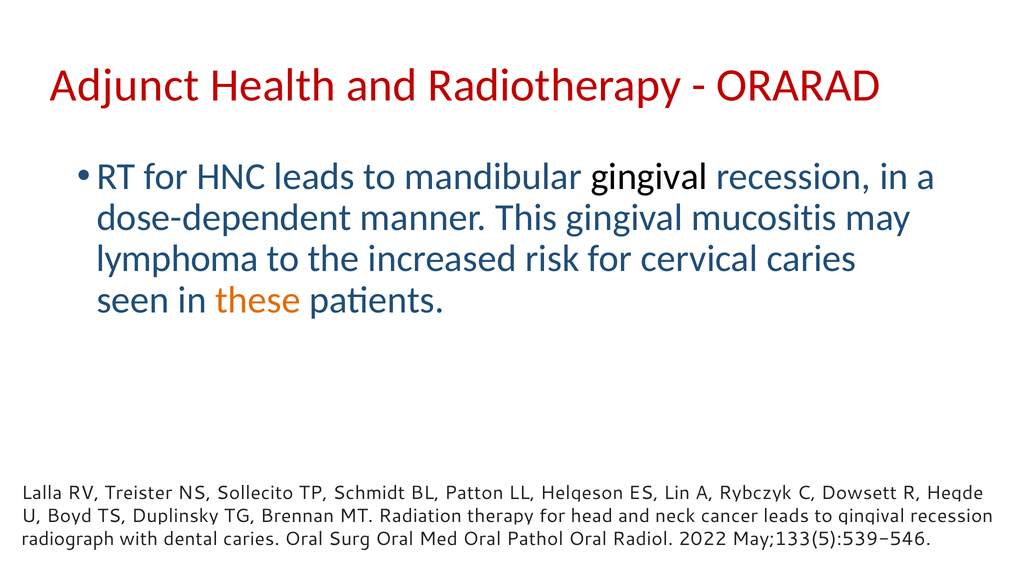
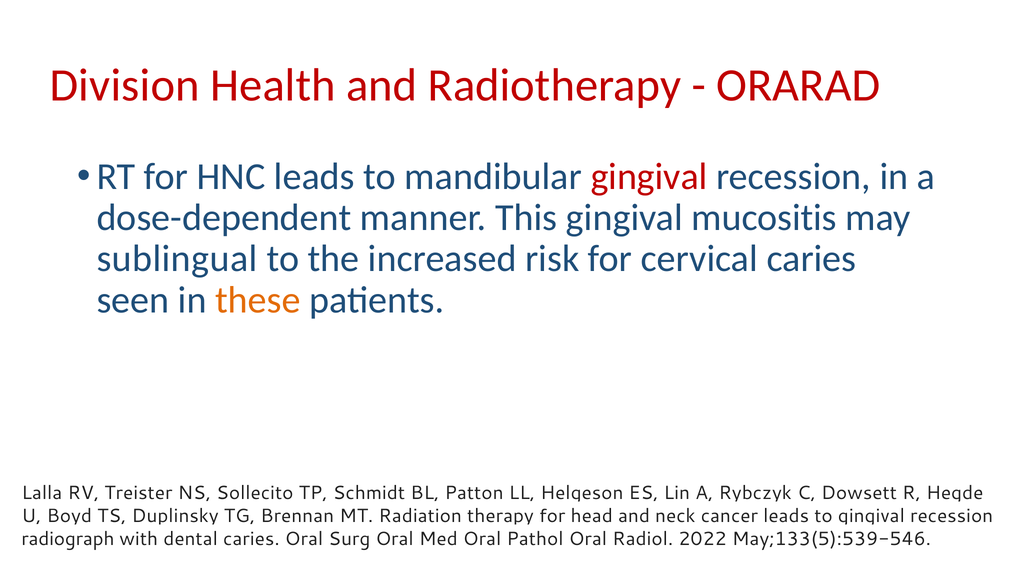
Adjunct: Adjunct -> Division (125, 85)
gingival colour: black -> red (649, 176)
lymphoma: lymphoma -> sublingual (177, 259)
